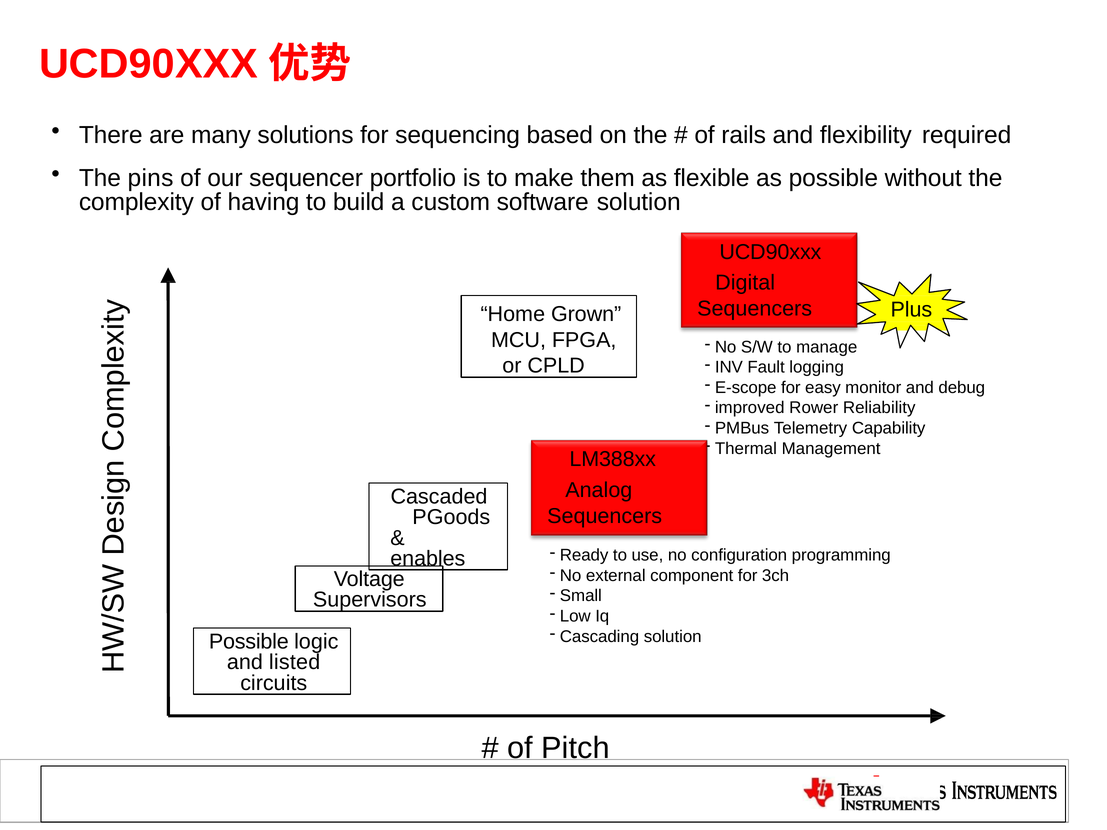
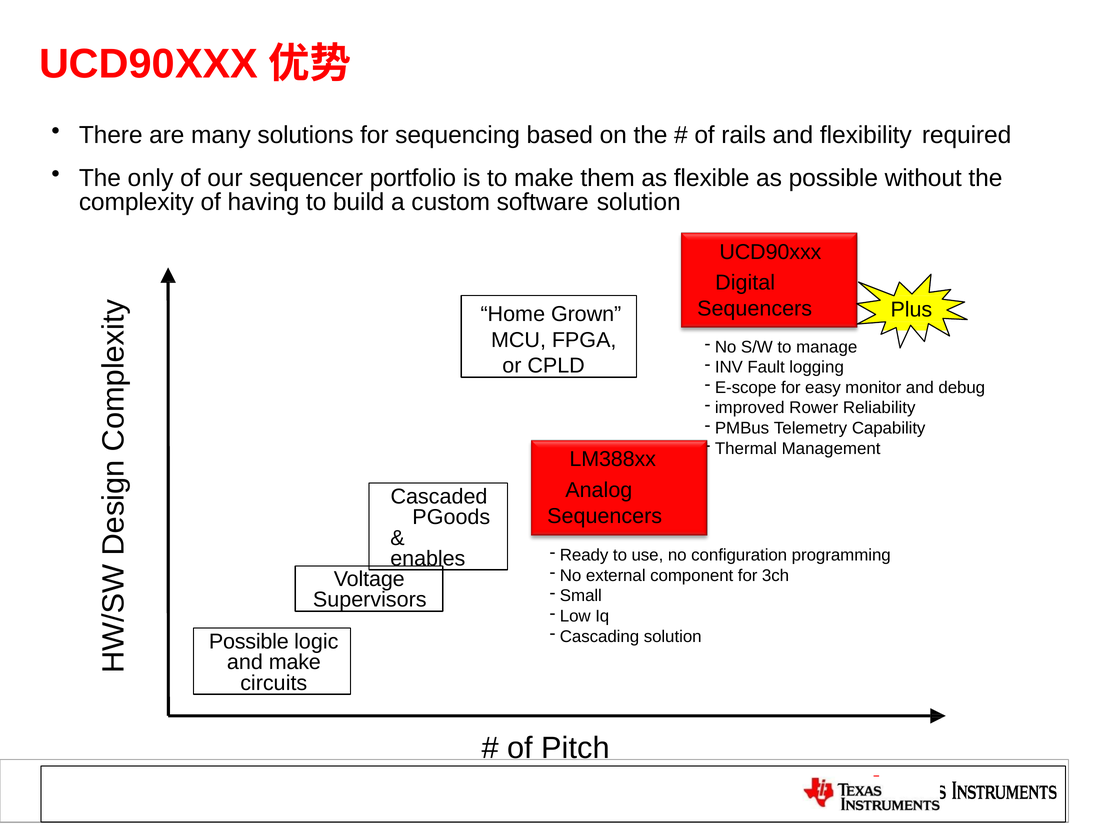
pins: pins -> only (151, 178)
and listed: listed -> make (295, 663)
